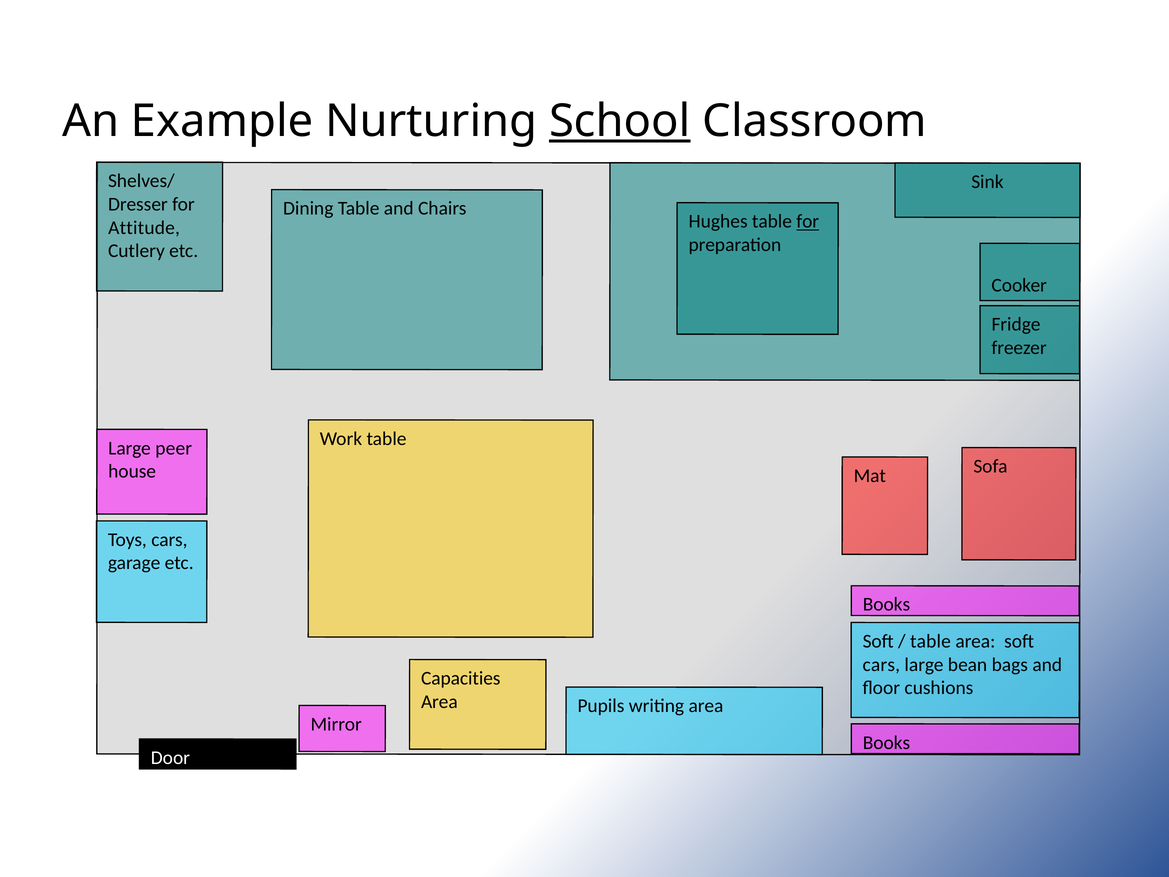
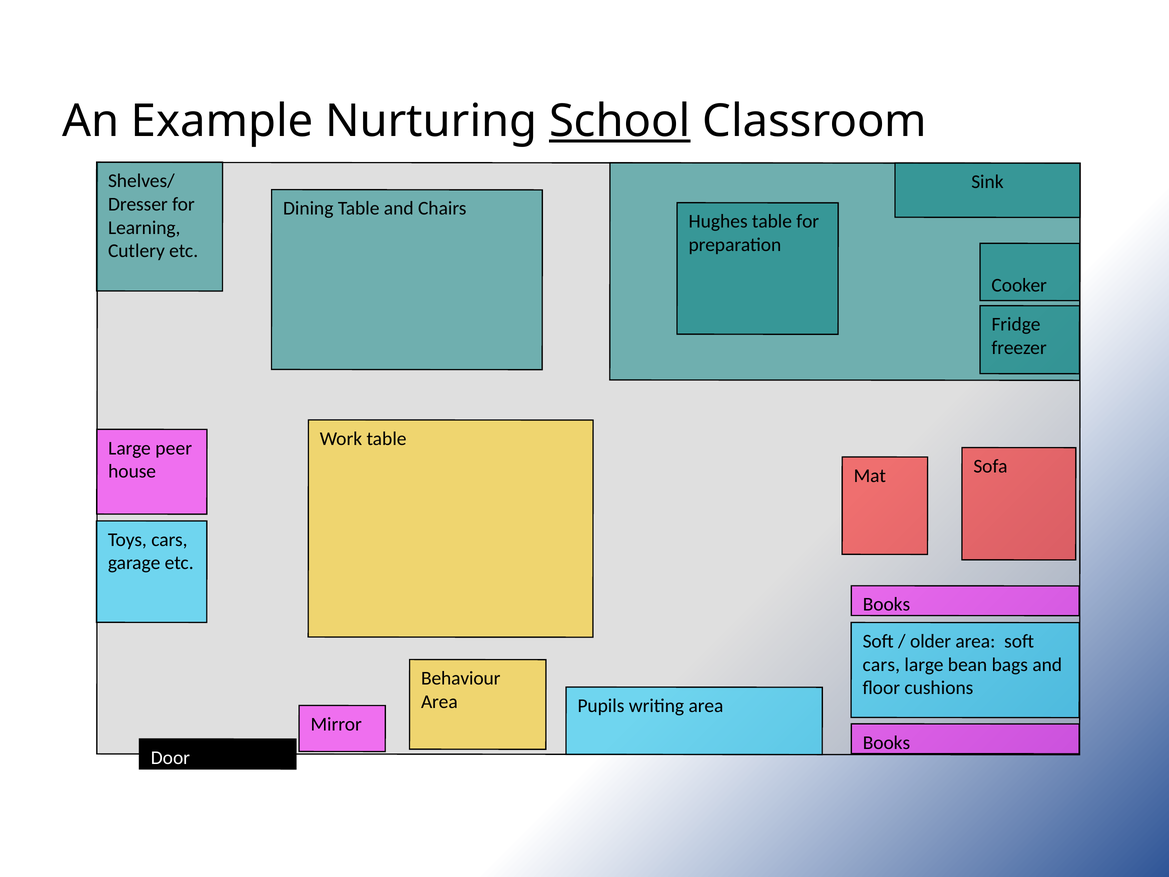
for underline: present -> none (808, 221)
Attitude: Attitude -> Learning (144, 228)
table: table -> older (931, 641)
Capacities: Capacities -> Behaviour (461, 678)
